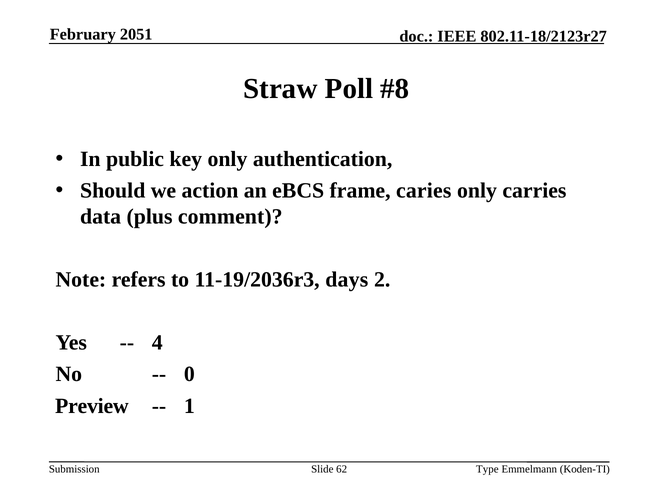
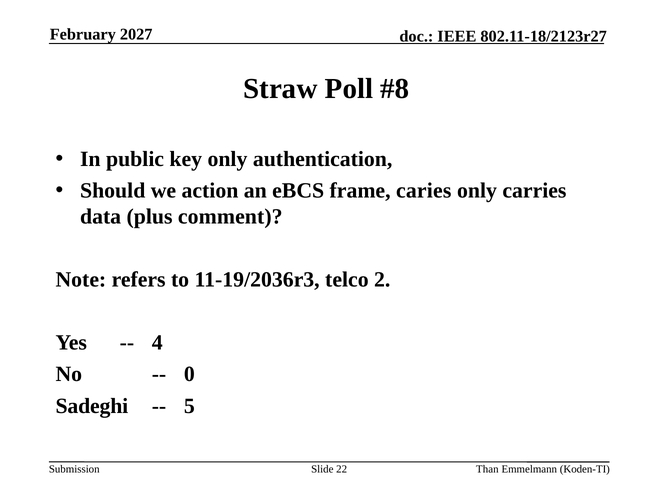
2051: 2051 -> 2027 (136, 35)
days: days -> telco (347, 280)
Preview: Preview -> Sadeghi (92, 406)
1: 1 -> 5 (189, 406)
62: 62 -> 22 (342, 470)
Type: Type -> Than (487, 470)
